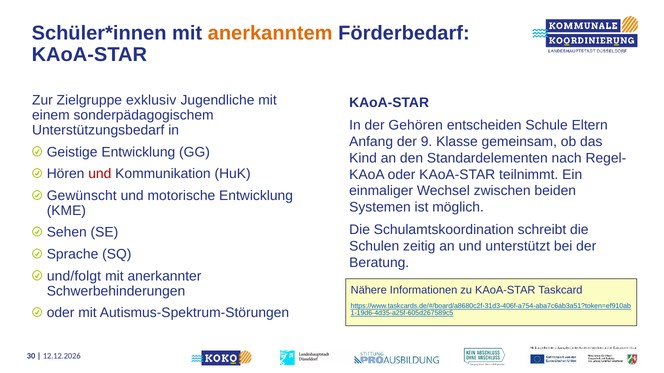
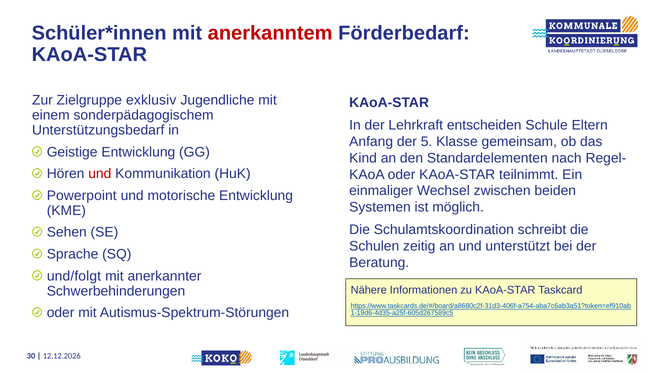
anerkanntem colour: orange -> red (270, 33)
Gehören: Gehören -> Lehrkraft (416, 125)
9: 9 -> 5 (427, 142)
Gewünscht: Gewünscht -> Powerpoint (82, 196)
